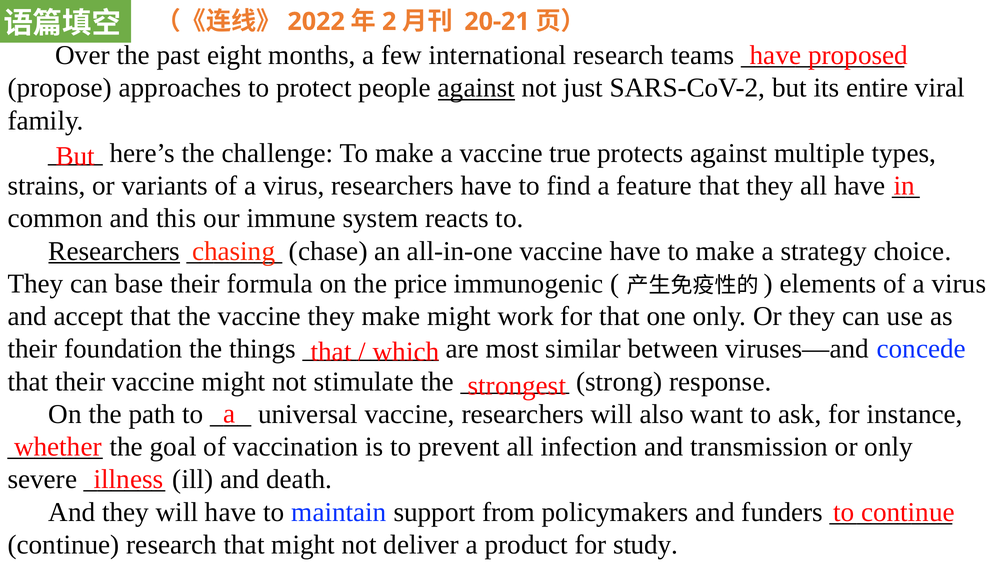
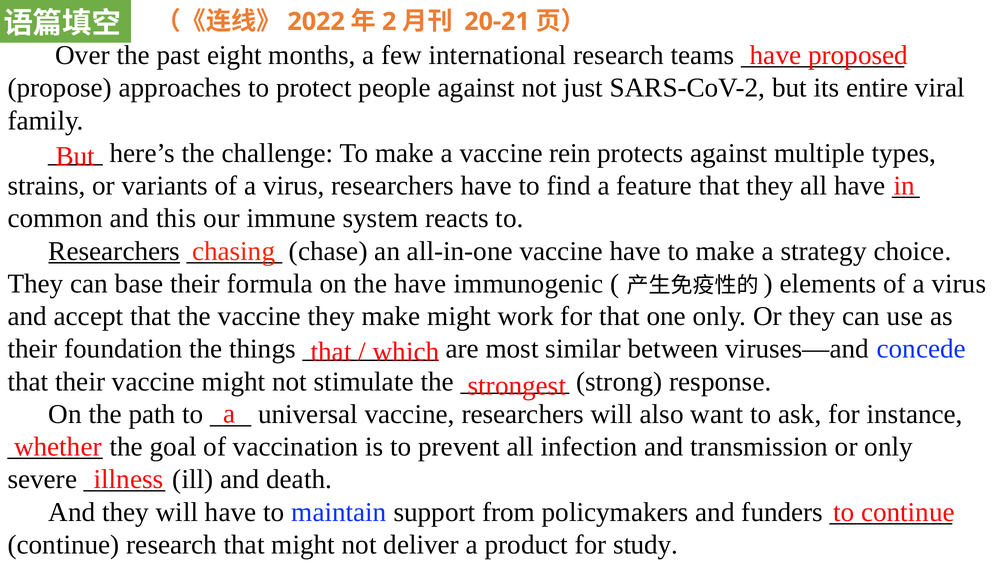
against underline: present -> none (476, 88)
true: true -> rein (570, 153)
the price: price -> have (420, 284)
